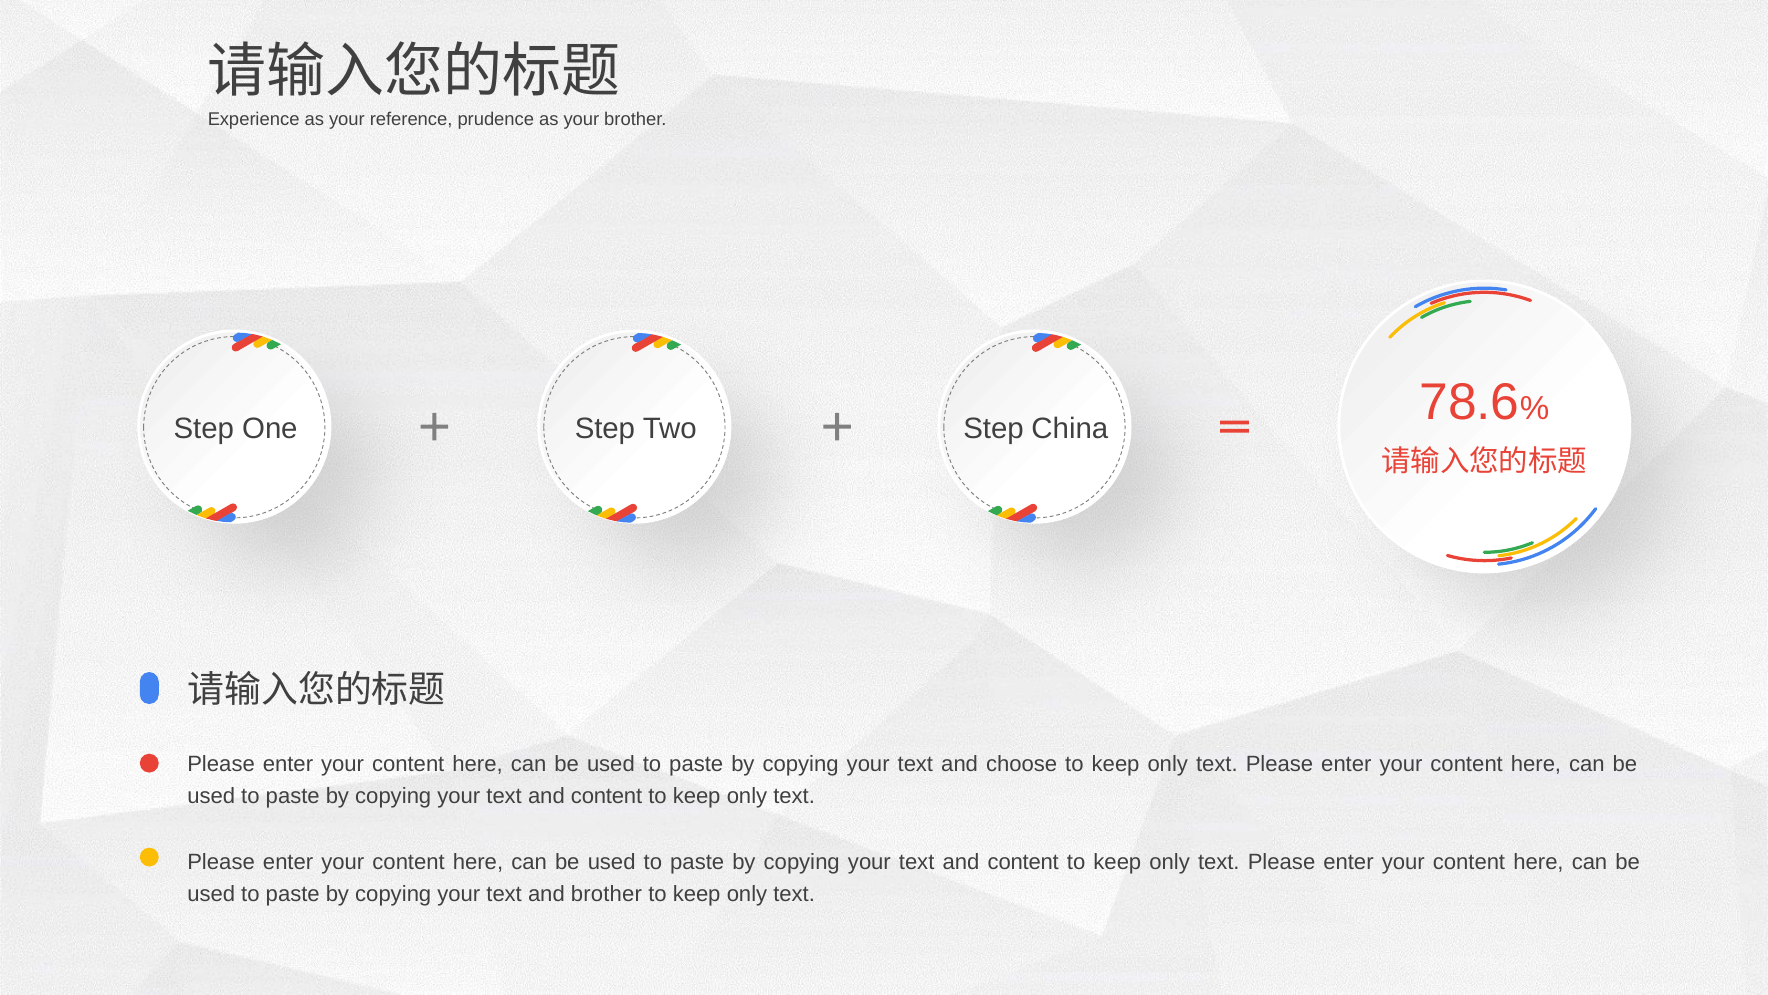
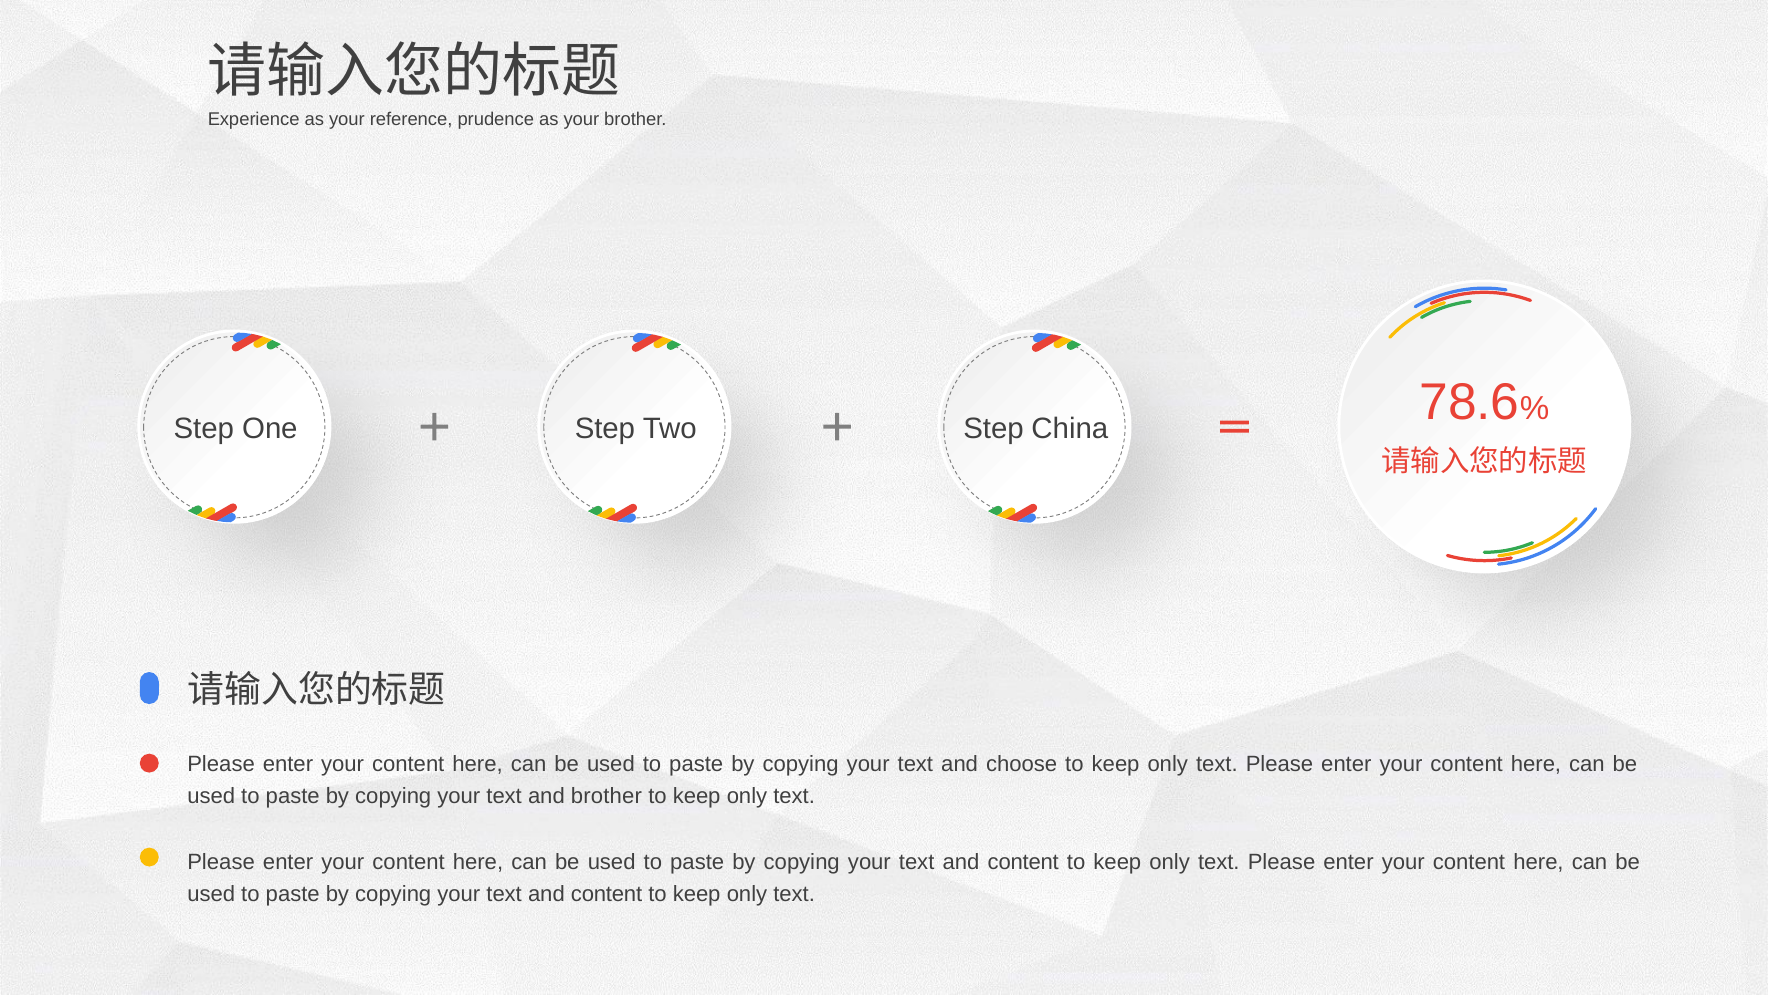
content: content -> brother (606, 795)
brother: brother -> content (607, 893)
